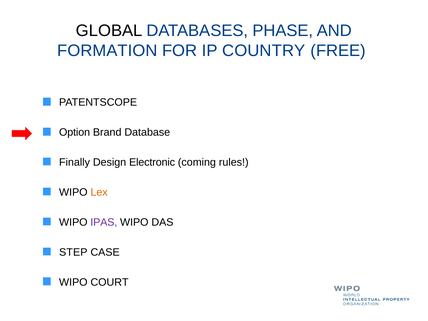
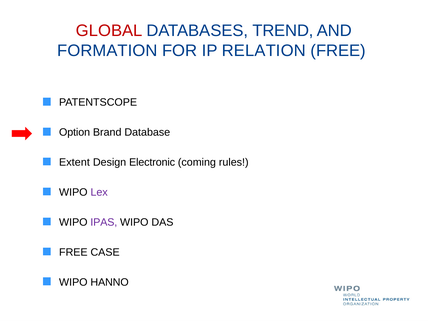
GLOBAL colour: black -> red (109, 31)
PHASE: PHASE -> TREND (283, 31)
COUNTRY: COUNTRY -> RELATION (264, 51)
Finally: Finally -> Extent (74, 162)
Lex colour: orange -> purple (99, 192)
STEP: STEP -> FREE (73, 252)
COURT: COURT -> HANNO (110, 282)
